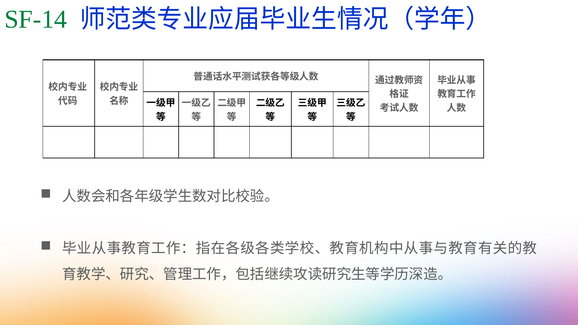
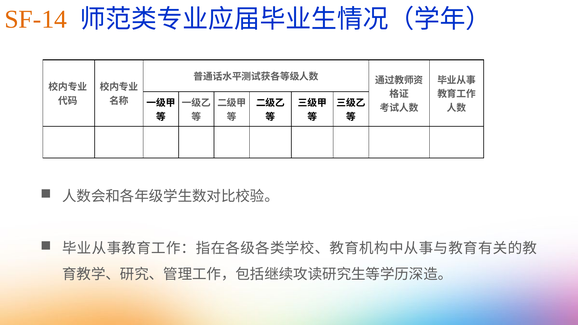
SF-14 colour: green -> orange (36, 19)
